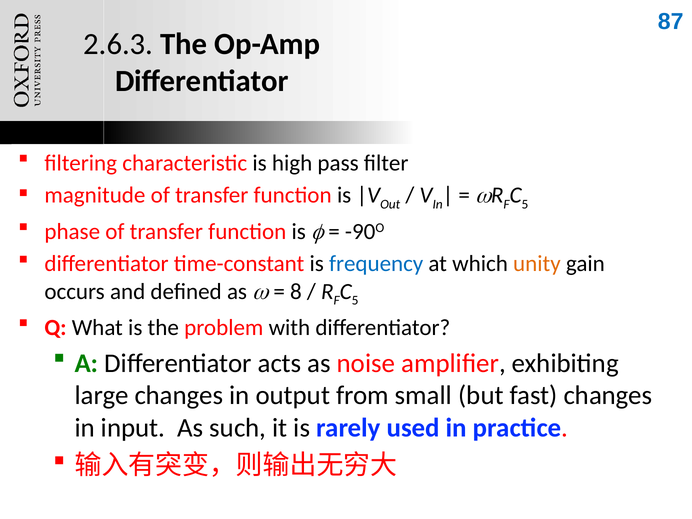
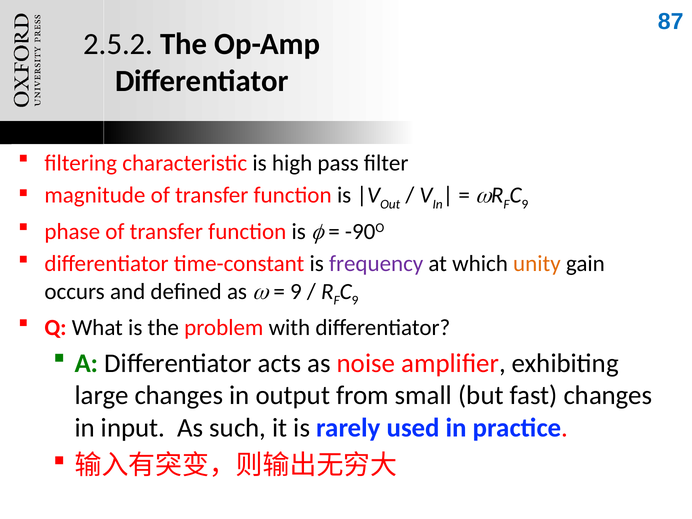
2.6.3: 2.6.3 -> 2.5.2 (118, 44)
5: 5 -> 9 (525, 204)
frequency colour: blue -> purple (376, 264)
8: 8 -> 9 (296, 291)
5: 5 -> 9 (355, 300)
